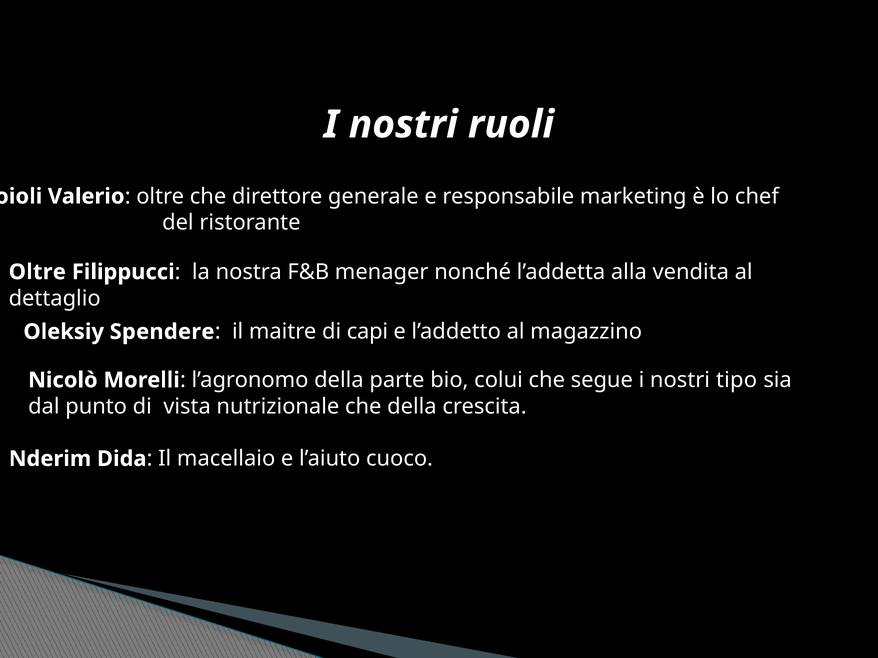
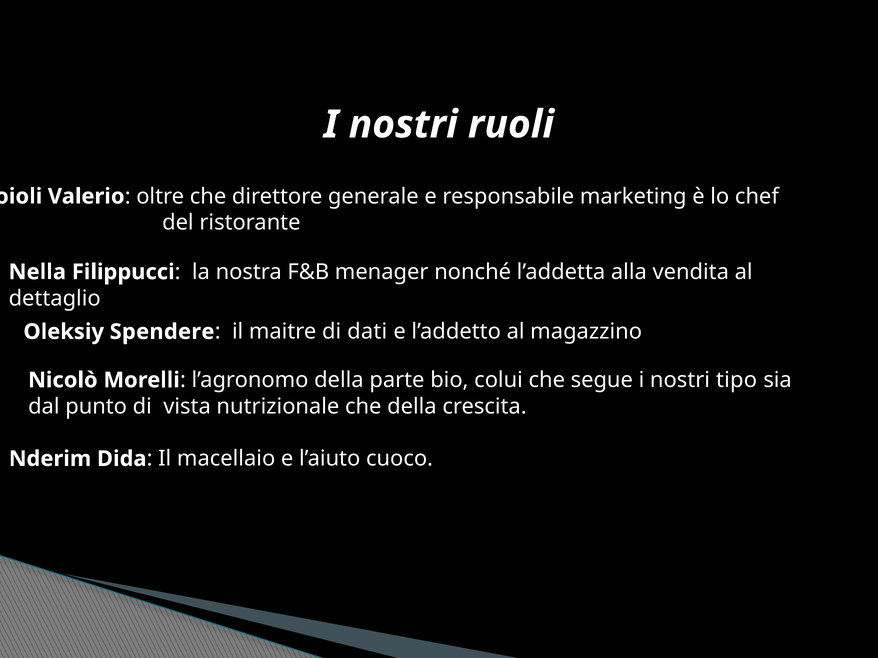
Oltre: Oltre -> Nella (37, 272)
capi: capi -> dati (367, 332)
